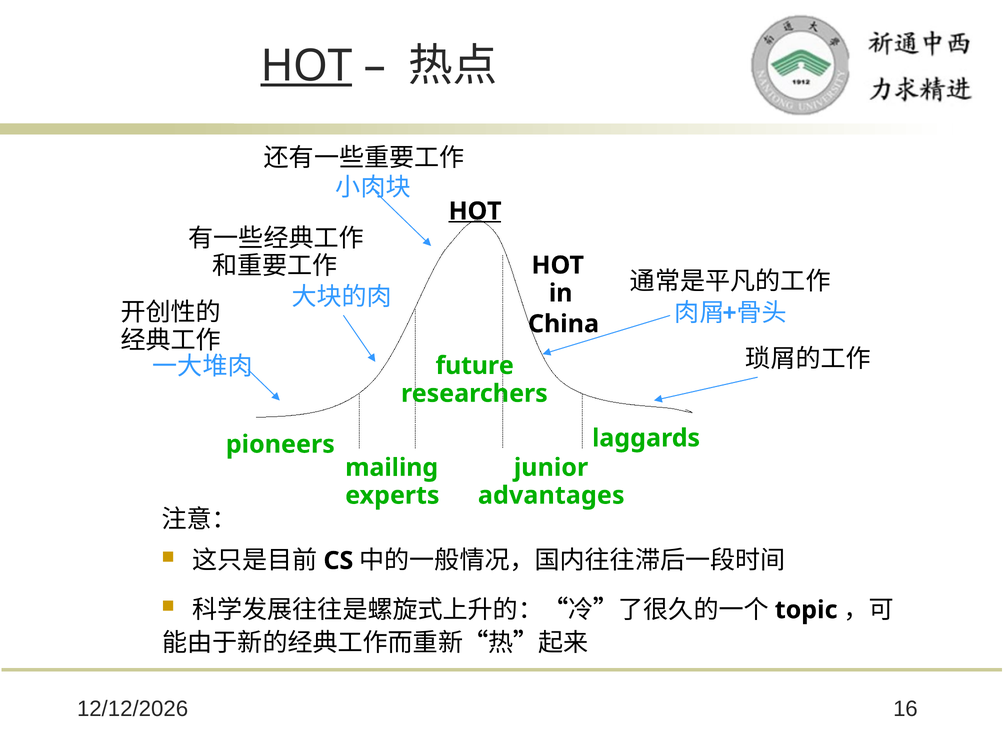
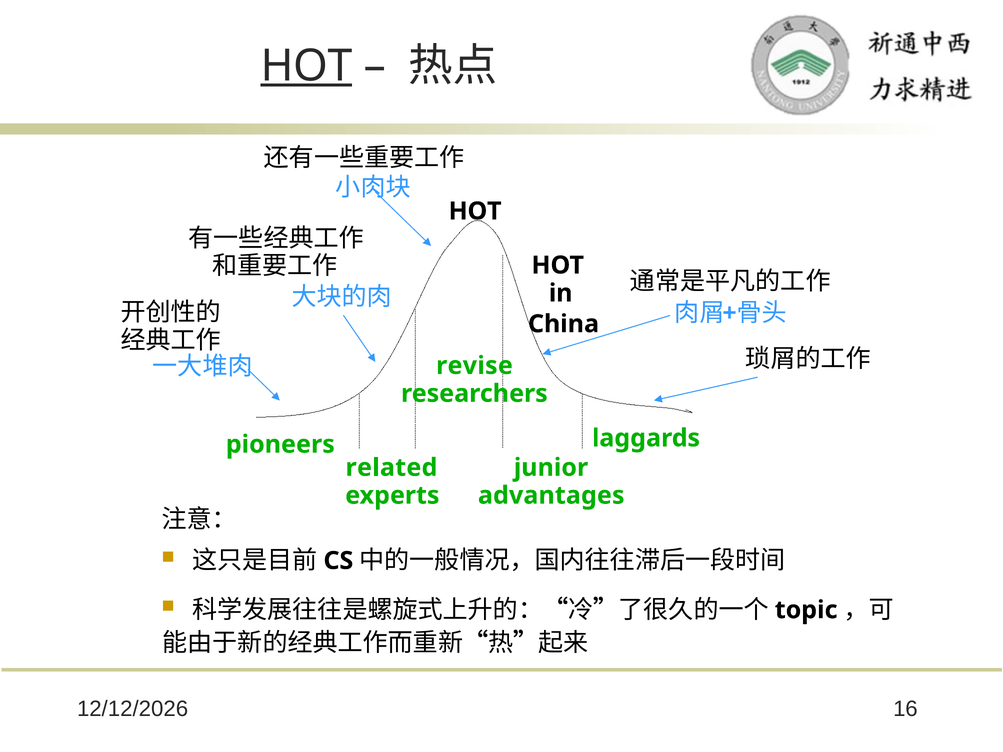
HOT underline: present -> none (475, 211)
future: future -> revise (474, 366)
mailing: mailing -> related (391, 468)
